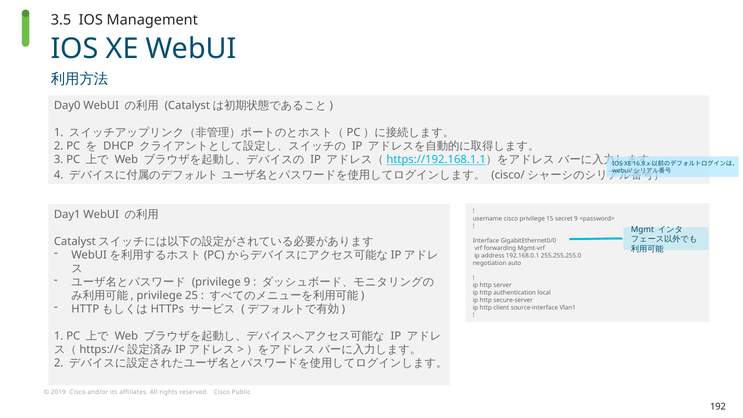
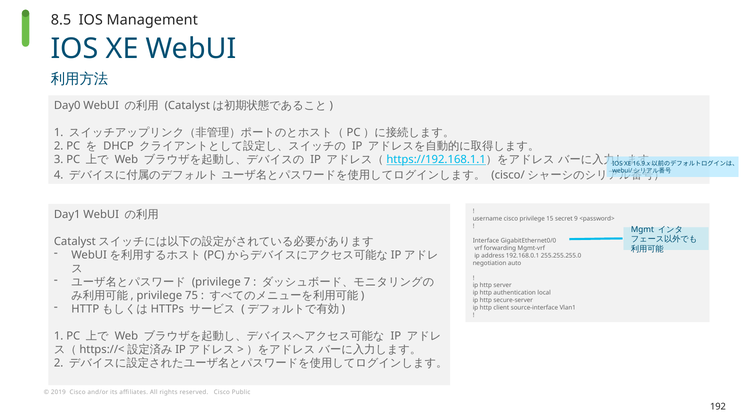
3.5: 3.5 -> 8.5 (61, 20)
privilege 9: 9 -> 7 (247, 282)
25: 25 -> 75 (192, 295)
